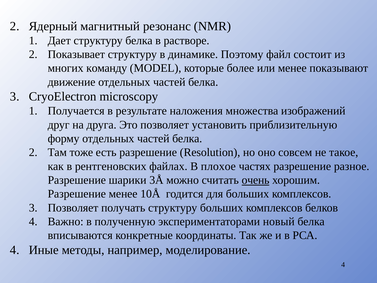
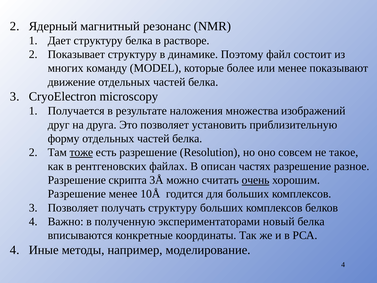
тоже underline: none -> present (81, 152)
плохое: плохое -> описан (218, 166)
шарики: шарики -> скрипта (128, 180)
